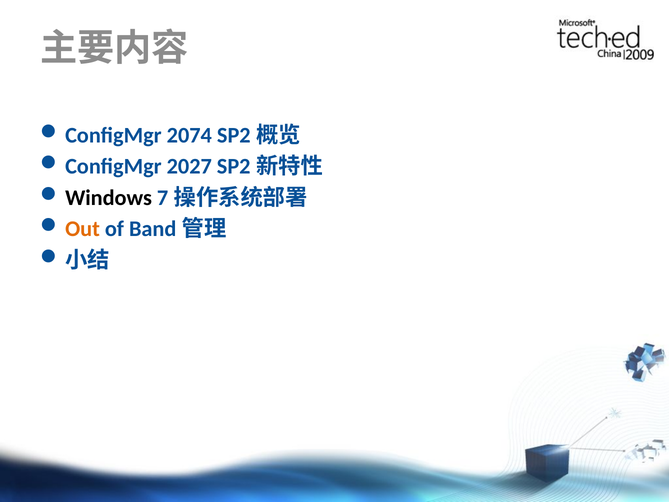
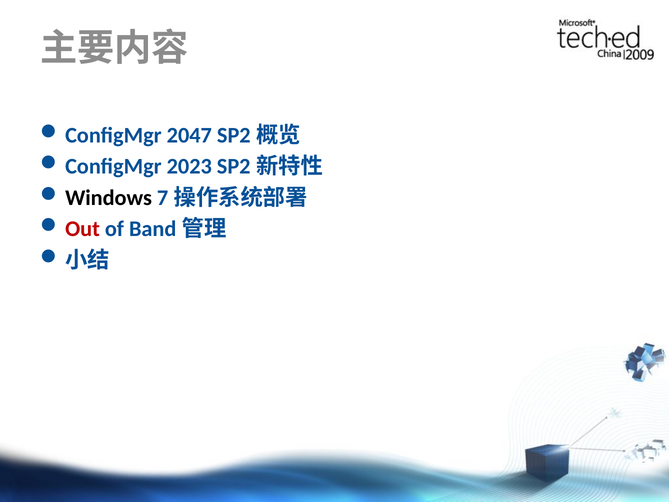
2074: 2074 -> 2047 (189, 135)
2027: 2027 -> 2023 (189, 167)
Out colour: orange -> red (82, 229)
